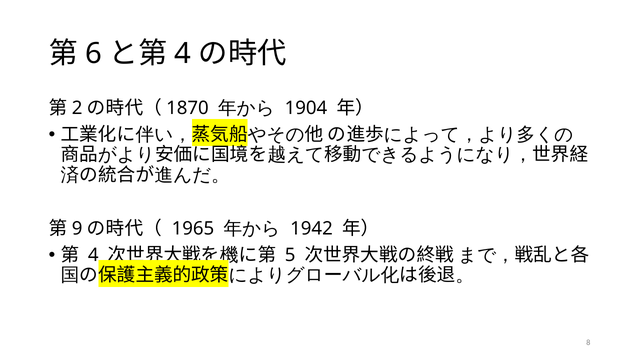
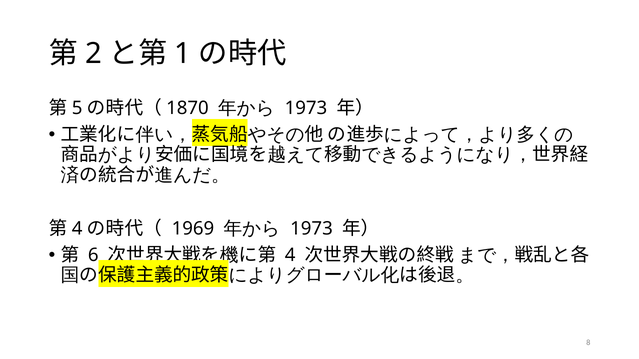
6: 6 -> 2 (93, 54)
4: 4 -> 1 (183, 54)
2: 2 -> 5 (77, 108)
1904: 1904 -> 1973 (306, 108)
9: 9 -> 4 (77, 229)
1965: 1965 -> 1969 (193, 229)
1942: 1942 -> 1973 (312, 229)
4: 4 -> 6 (93, 255)
5: 5 -> 4 (290, 255)
